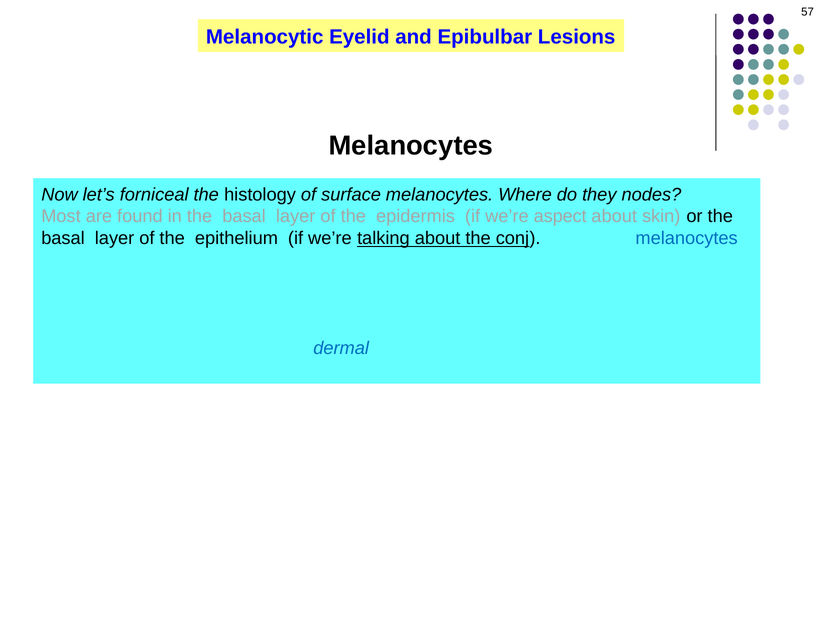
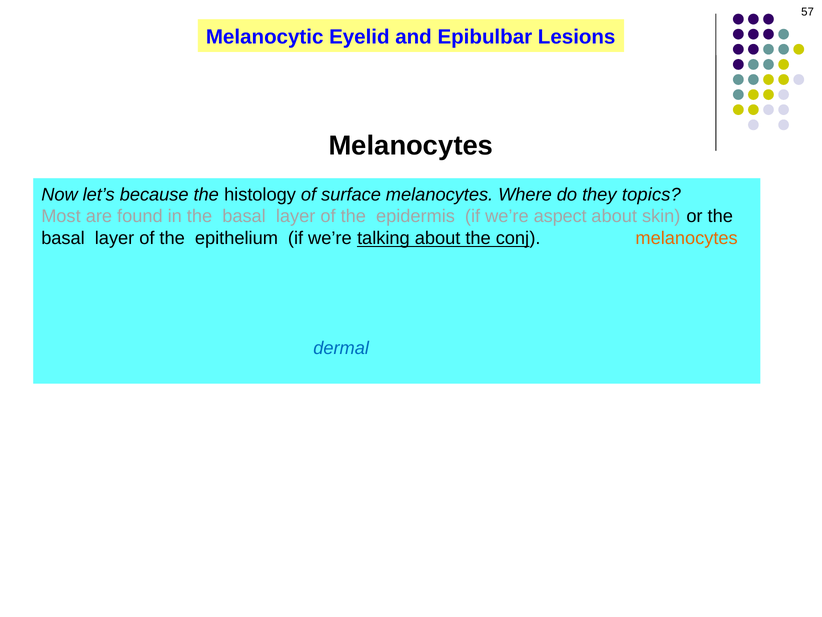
forniceal: forniceal -> because (154, 194)
nodes: nodes -> topics (651, 194)
melanocytes colour: blue -> orange (687, 238)
